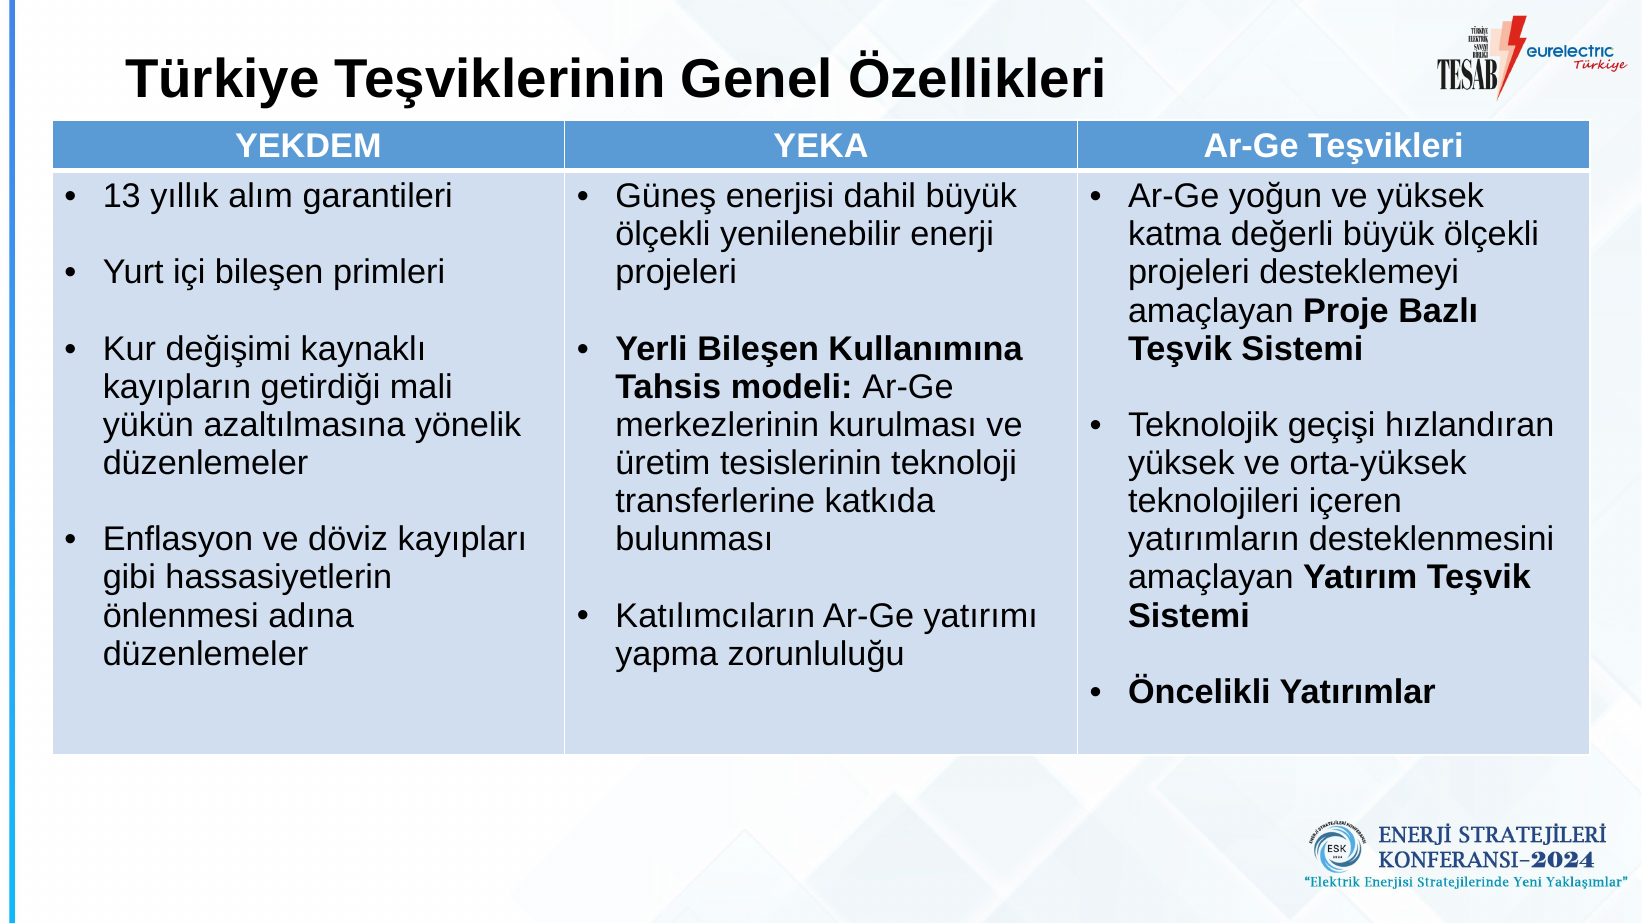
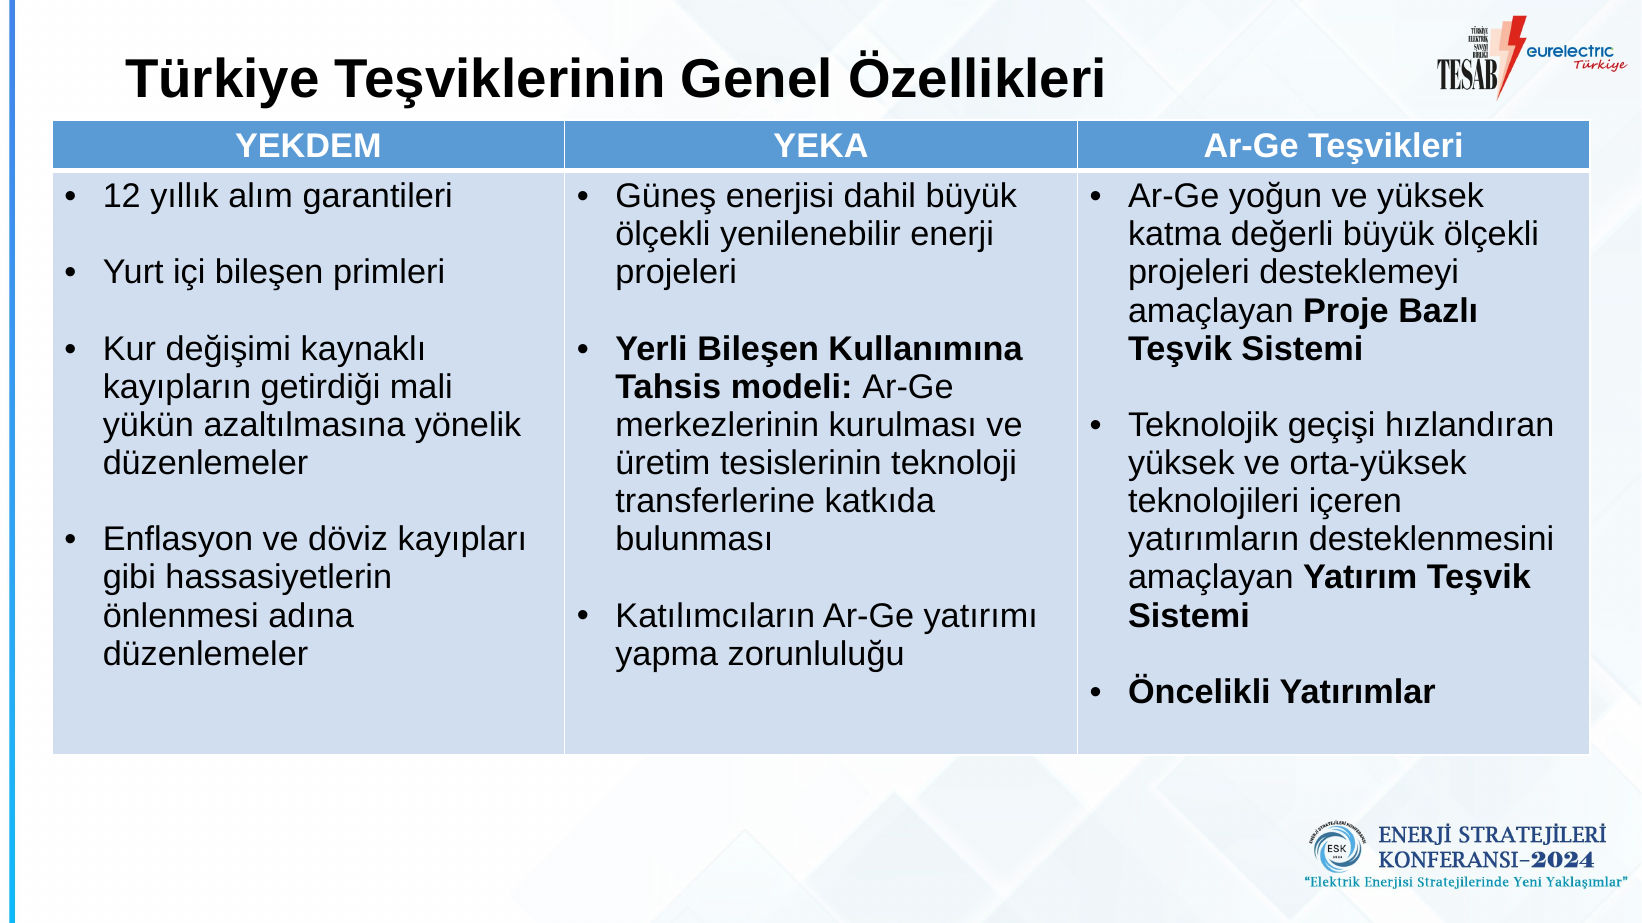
13: 13 -> 12 (122, 197)
